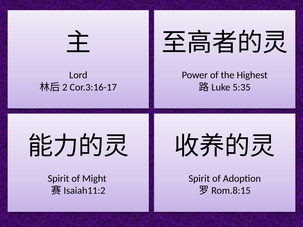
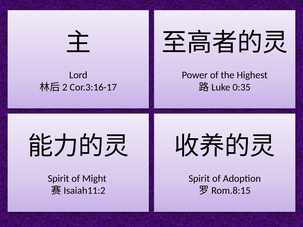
5:35: 5:35 -> 0:35 (242, 87)
